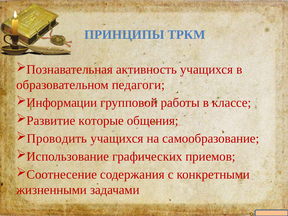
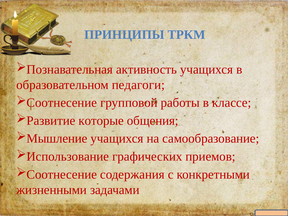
Информации: Информации -> Соотнесение (62, 103)
Проводить: Проводить -> Мышление (57, 139)
